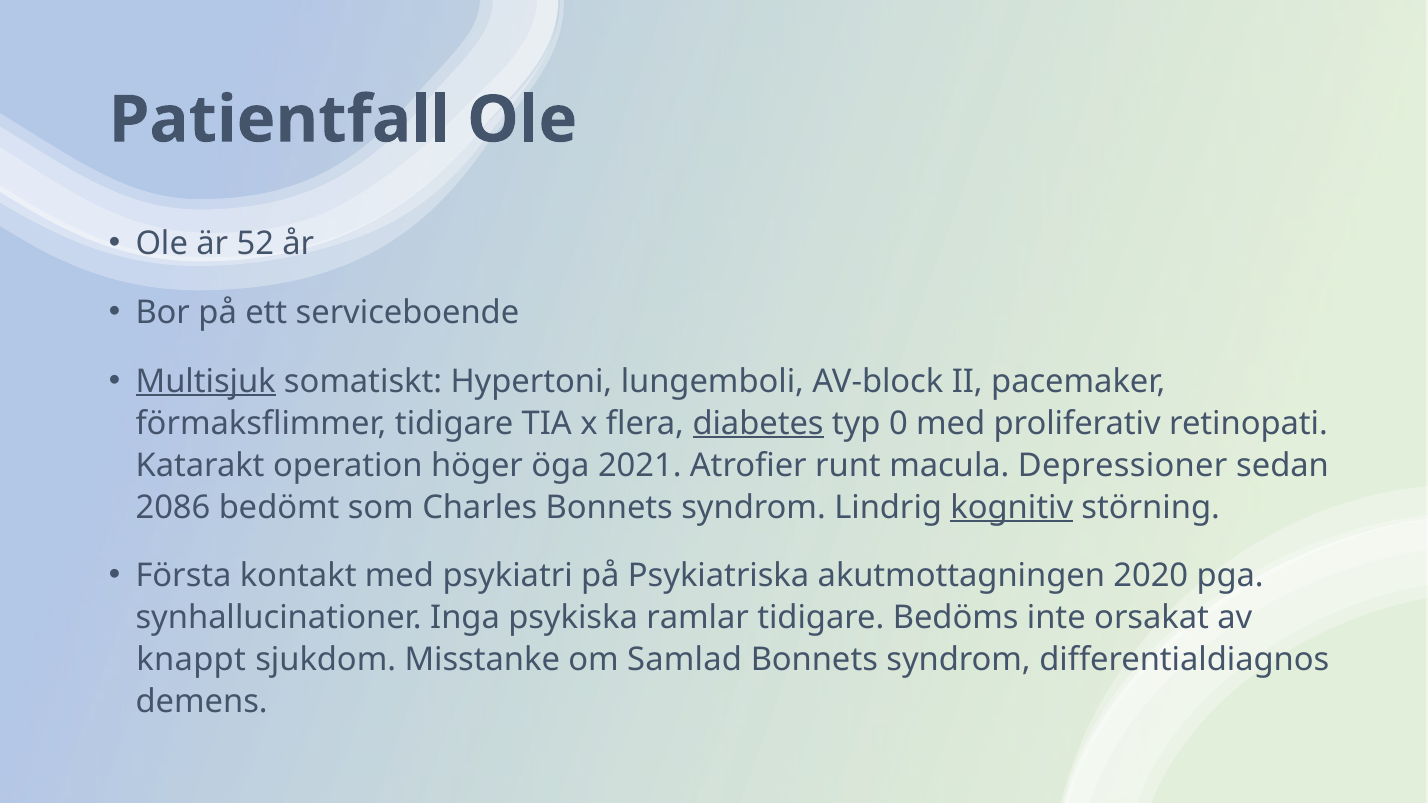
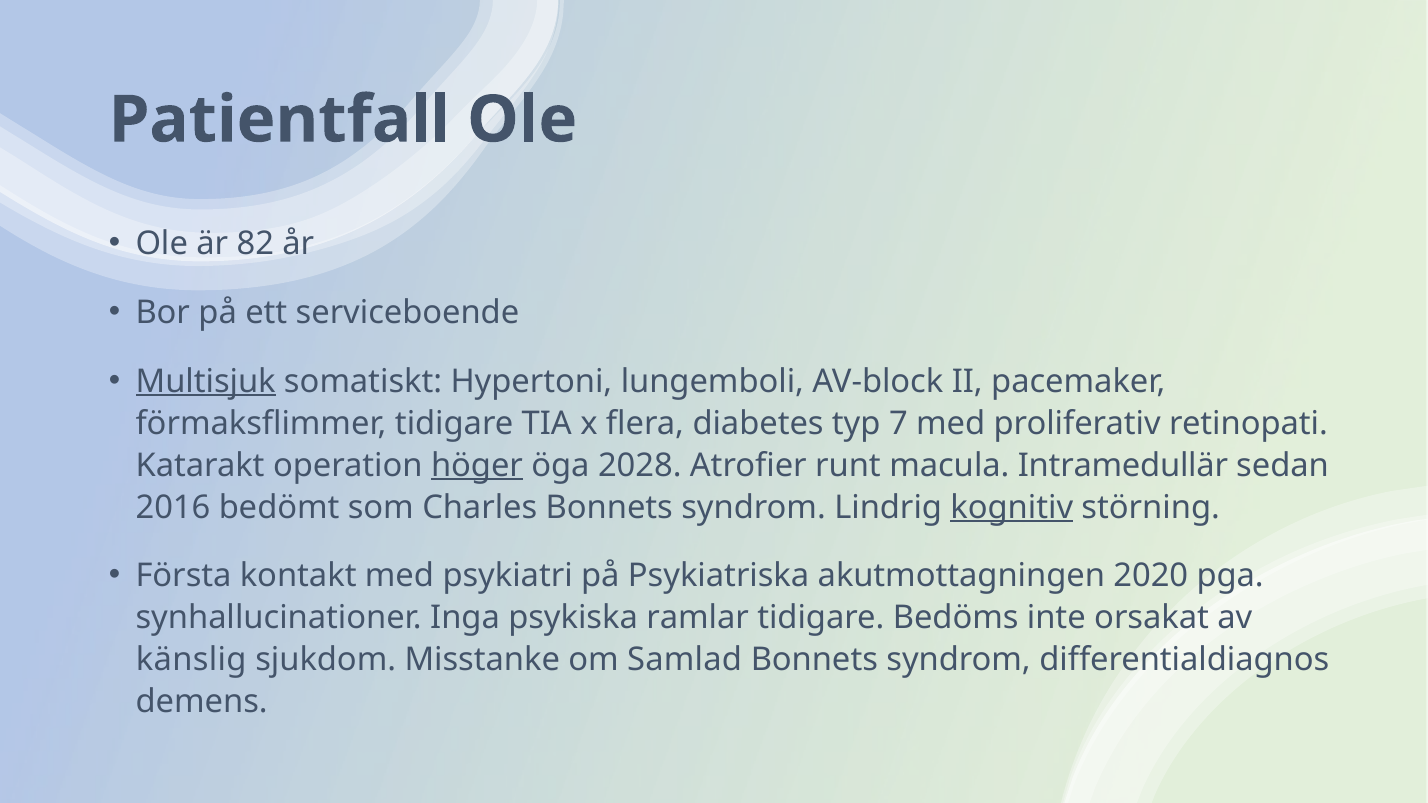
52: 52 -> 82 (255, 244)
diabetes underline: present -> none (758, 423)
0: 0 -> 7 (898, 423)
höger underline: none -> present (477, 465)
2021: 2021 -> 2028 (640, 465)
Depressioner: Depressioner -> Intramedullär (1123, 465)
2086: 2086 -> 2016 (173, 507)
knappt: knappt -> känslig (191, 660)
